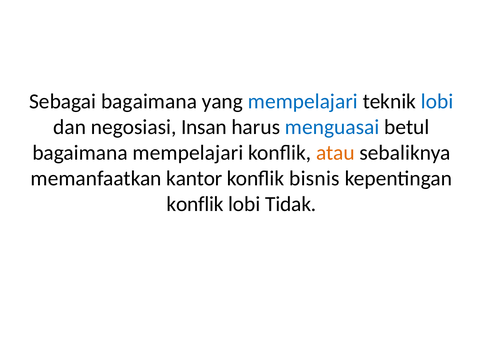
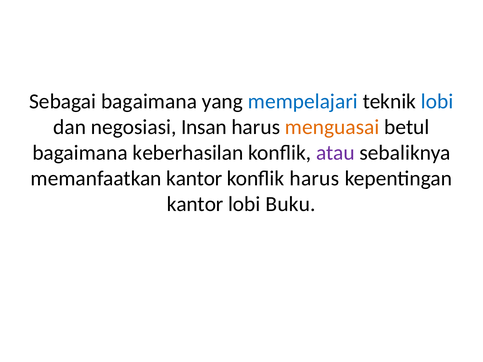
menguasai colour: blue -> orange (332, 127)
bagaimana mempelajari: mempelajari -> keberhasilan (188, 153)
atau colour: orange -> purple (335, 153)
konflik bisnis: bisnis -> harus (314, 179)
konflik: konflik -> kantor (195, 204)
Tidak: Tidak -> Buku (291, 204)
